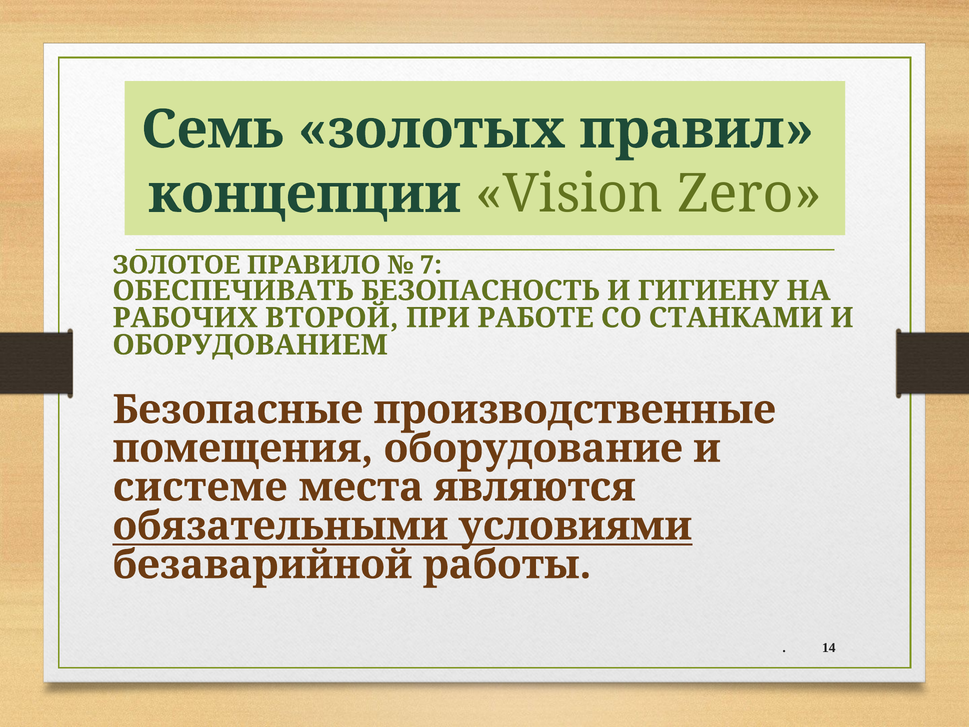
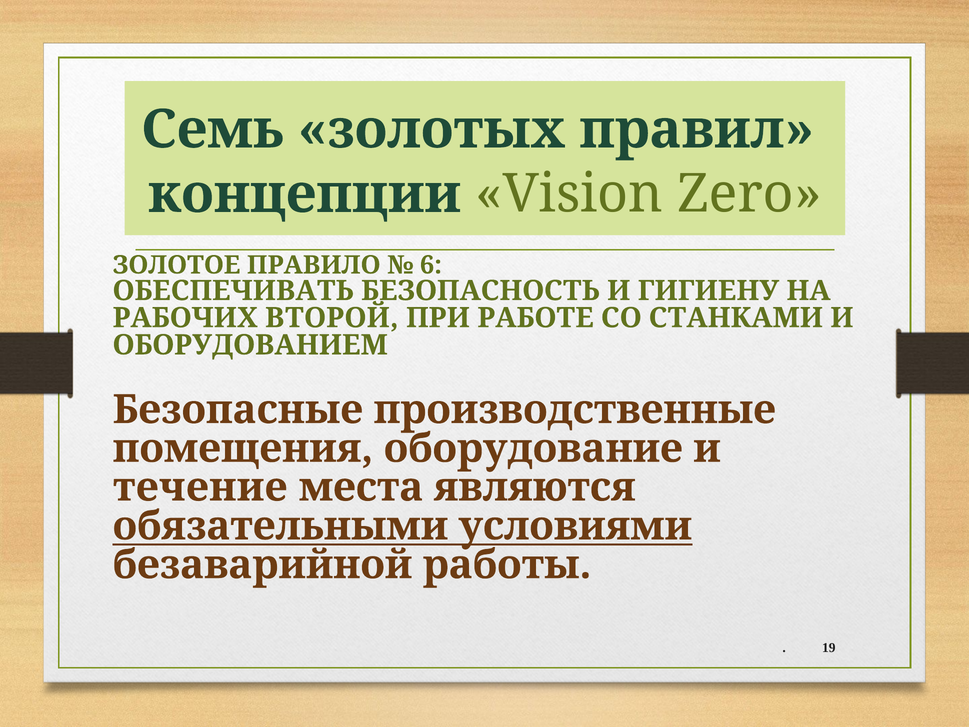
7: 7 -> 6 (431, 265)
системе: системе -> течение (200, 487)
14: 14 -> 19 (829, 647)
